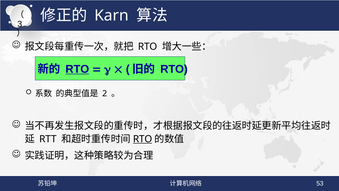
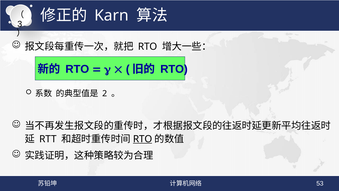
RTO underline: present -> none (77, 69)
